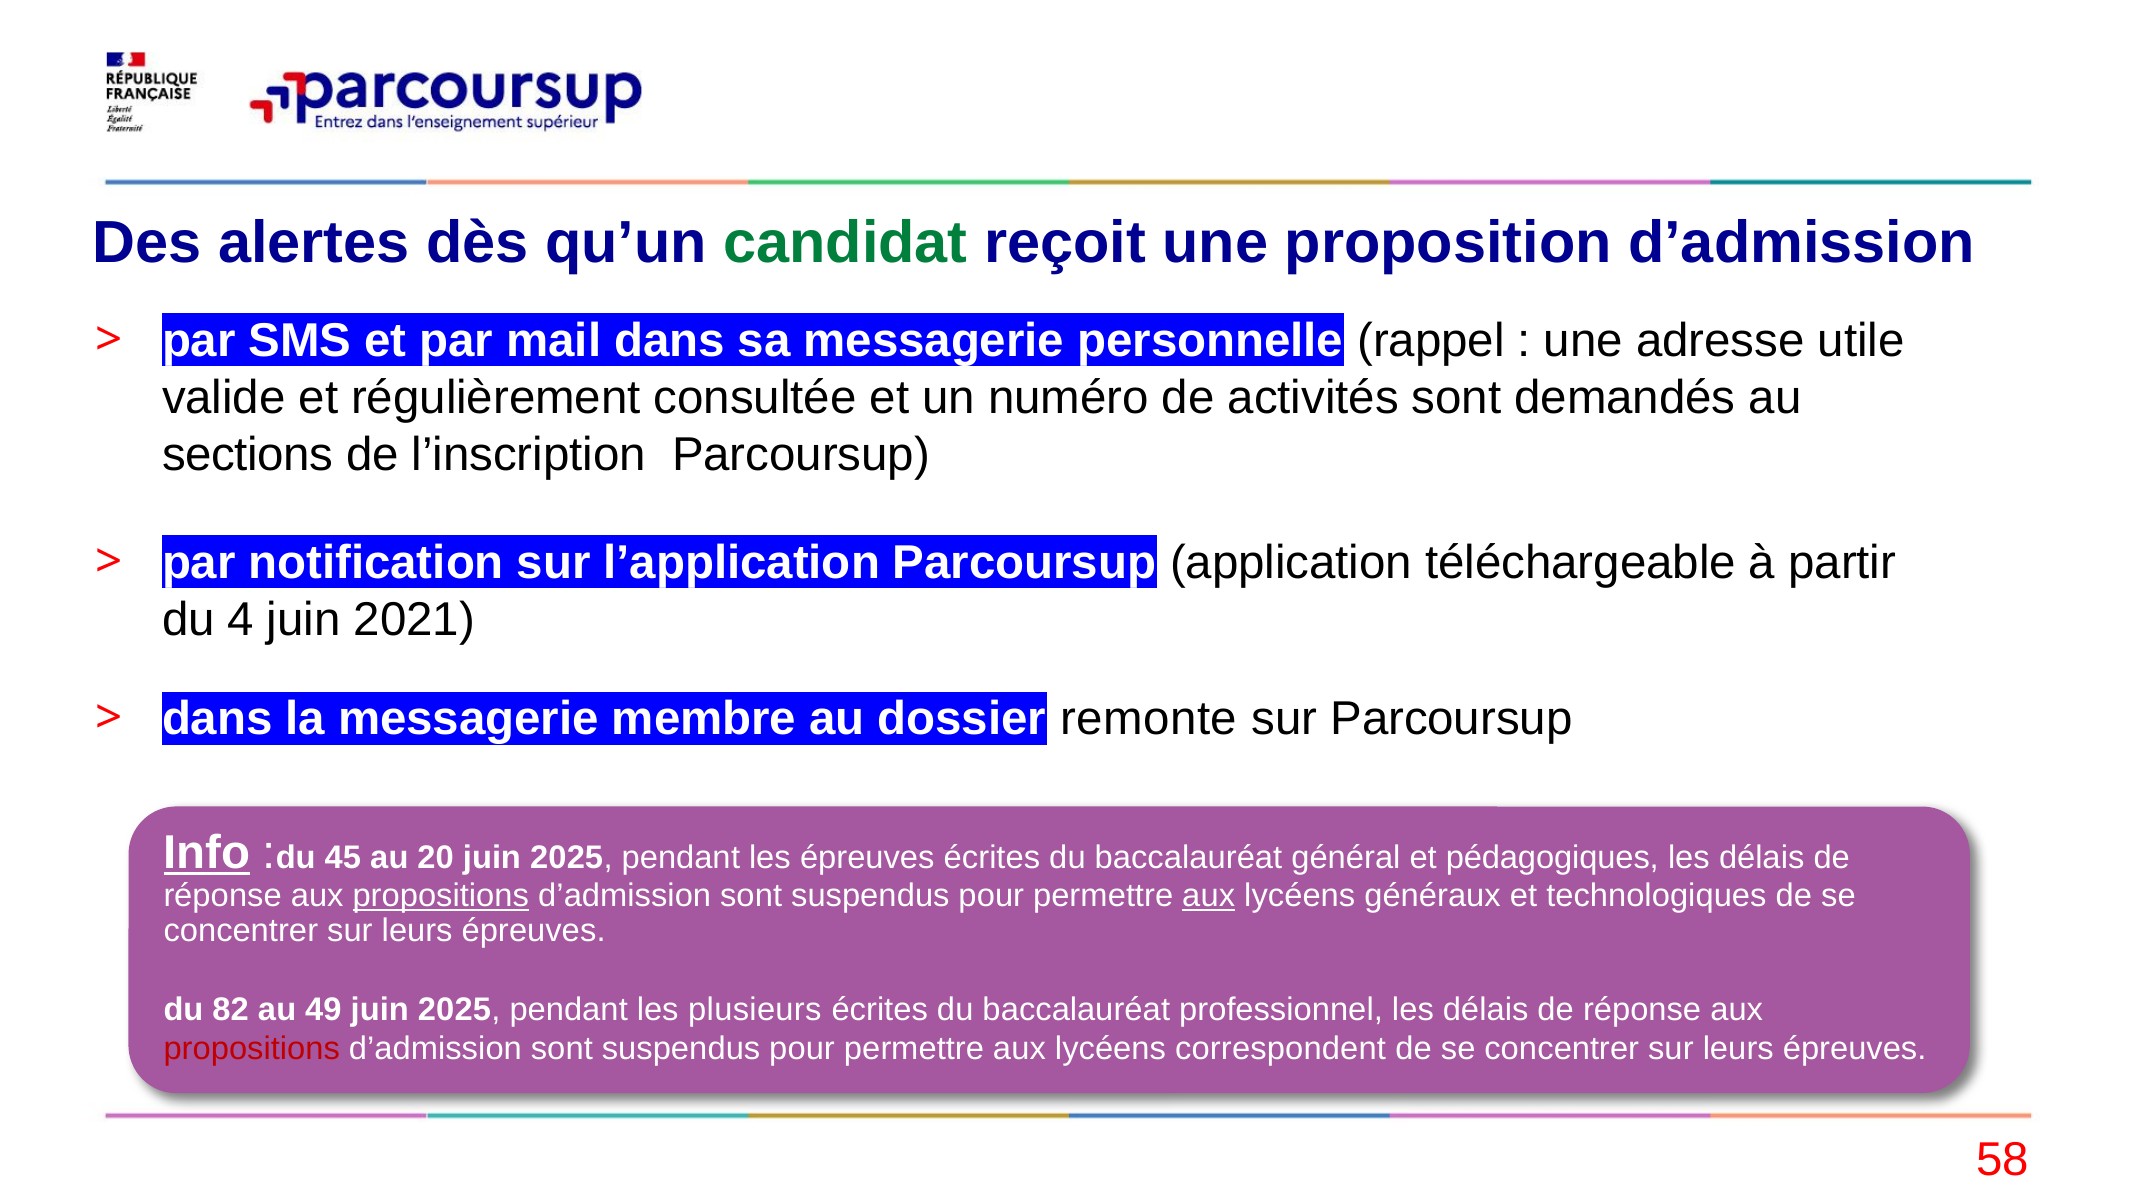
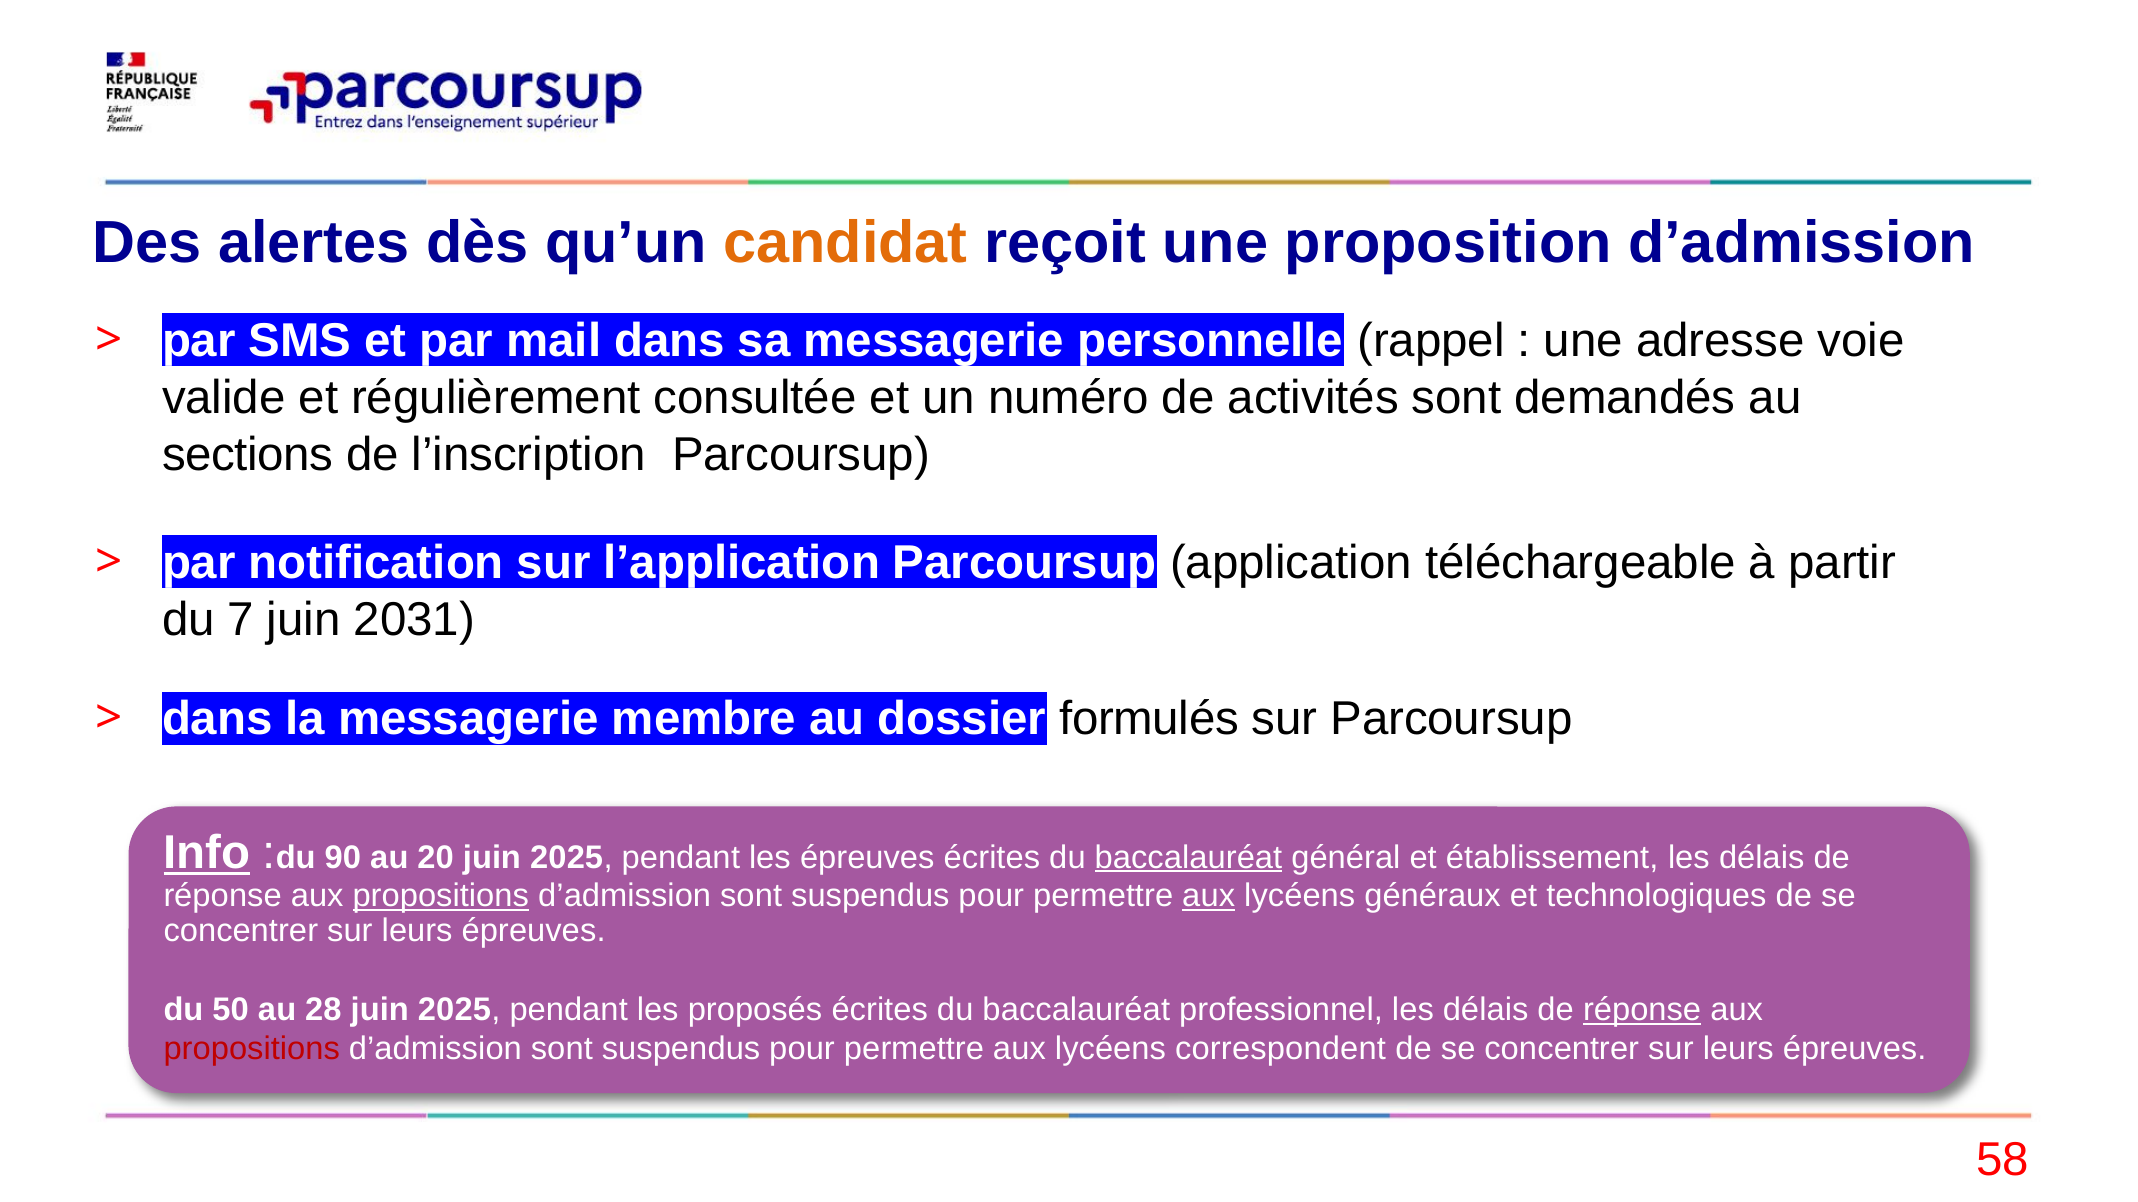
candidat colour: green -> orange (846, 243)
utile: utile -> voie (1861, 341)
4: 4 -> 7 (241, 620)
2021: 2021 -> 2031 (414, 620)
remonte: remonte -> formulés (1149, 719)
45: 45 -> 90 (343, 858)
baccalauréat underline: none -> present (1188, 858)
pédagogiques: pédagogiques -> établissement (1552, 858)
82: 82 -> 50 (231, 1011)
49: 49 -> 28 (323, 1011)
plusieurs: plusieurs -> proposés (755, 1011)
réponse underline: none -> present (1642, 1011)
